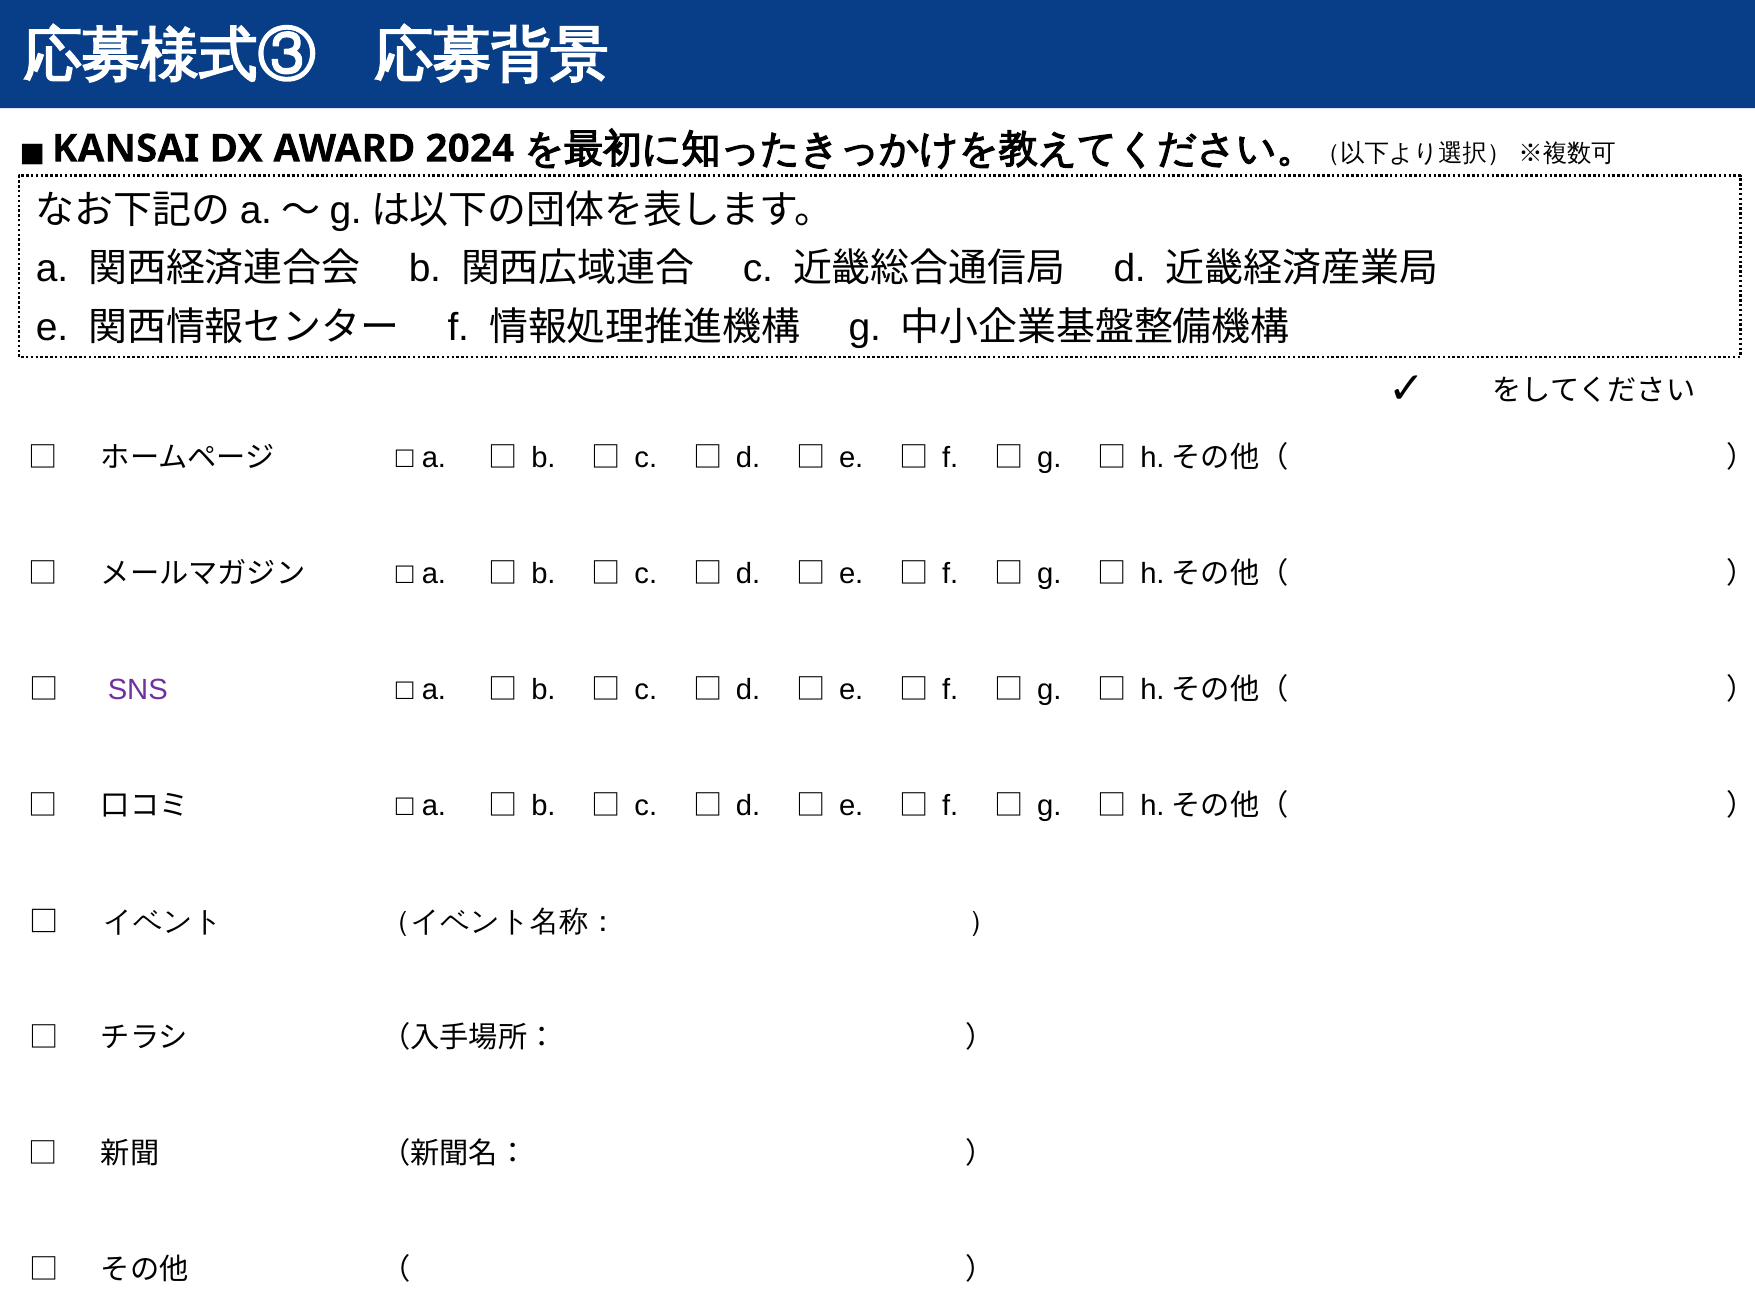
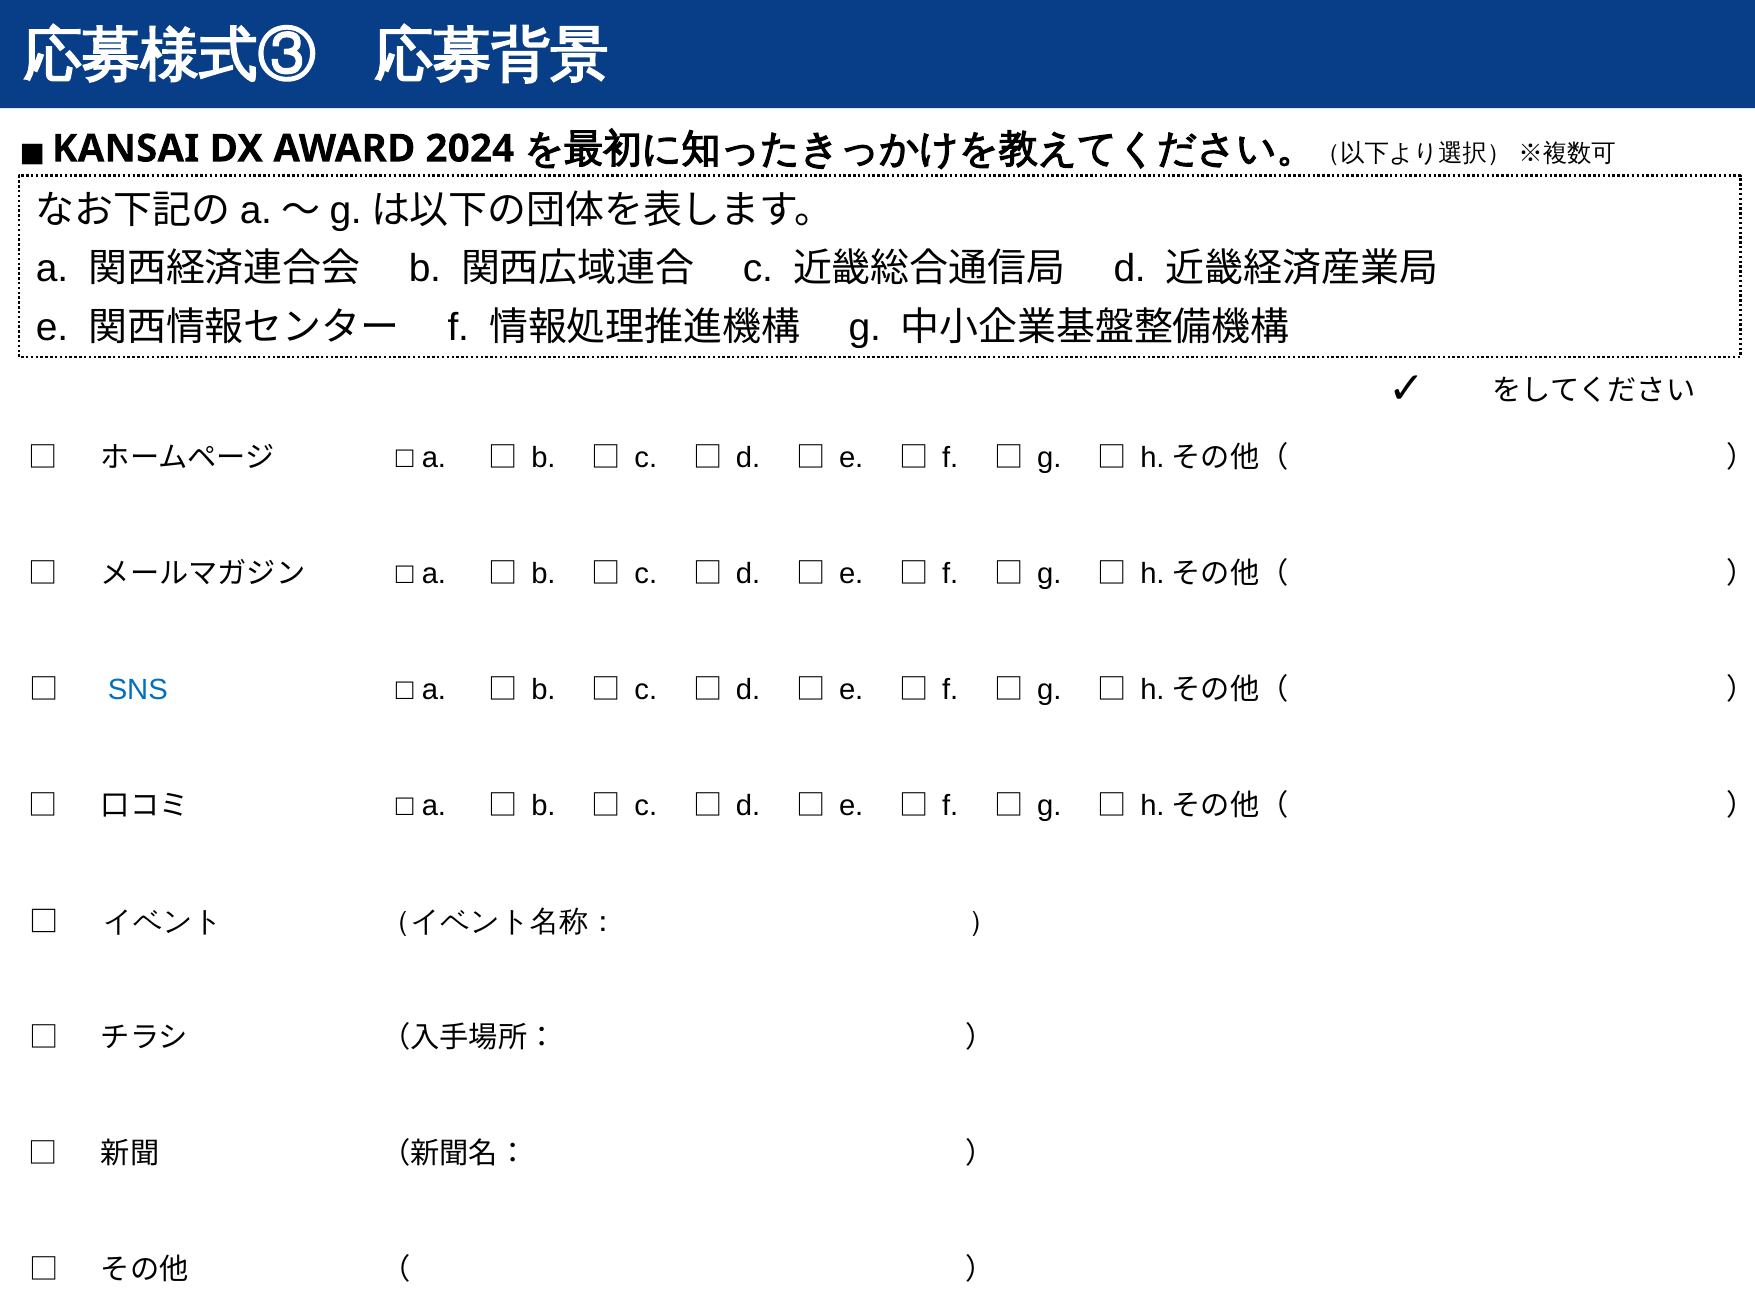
SNS colour: purple -> blue (138, 690)
